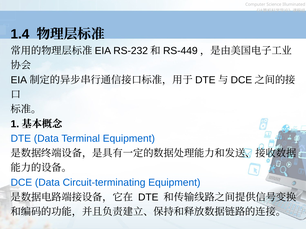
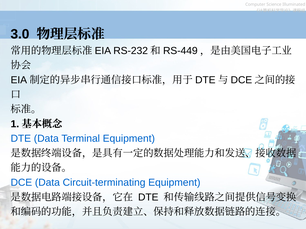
1.4: 1.4 -> 3.0 (20, 34)
